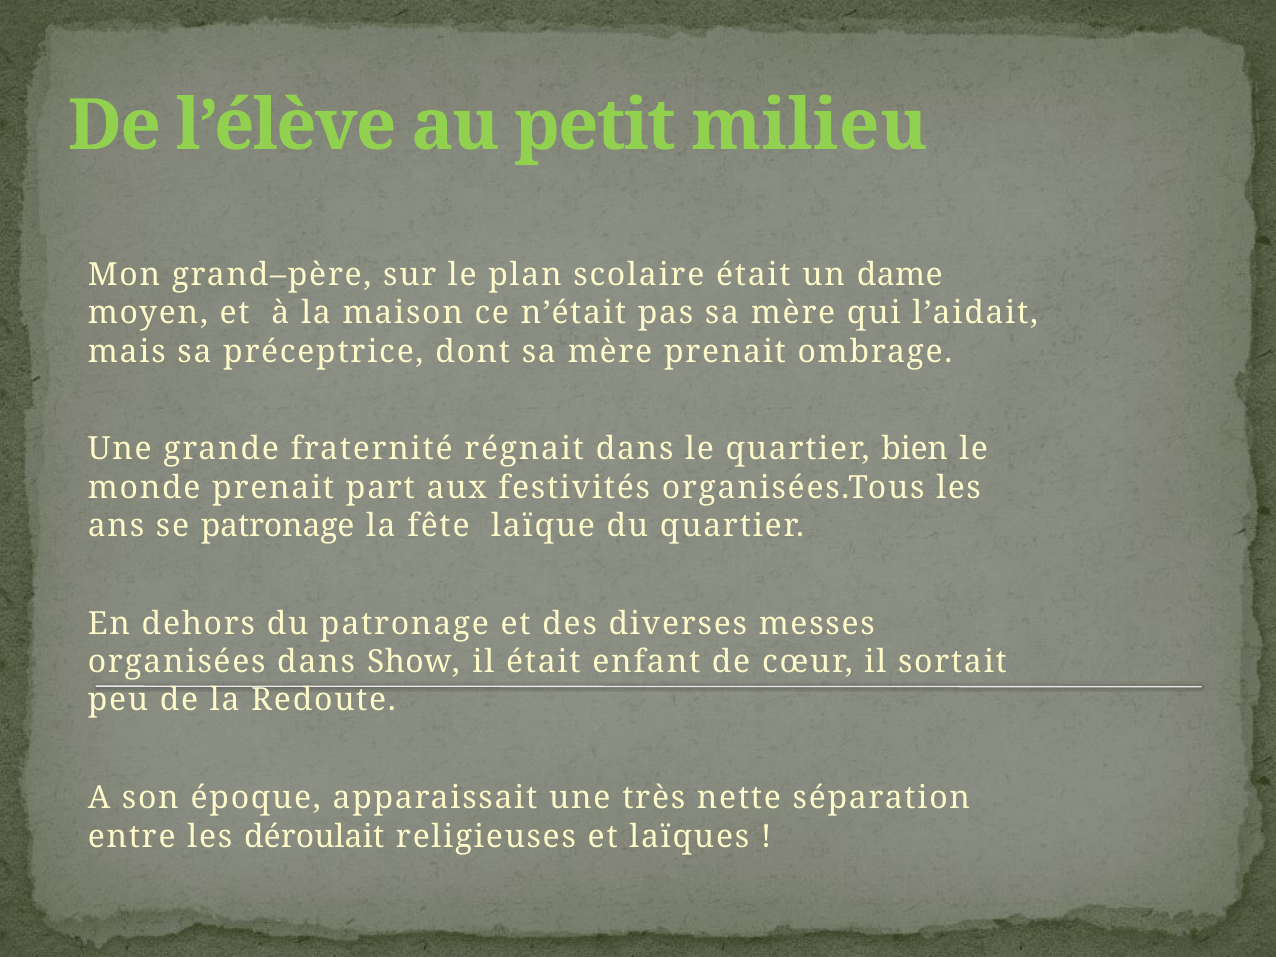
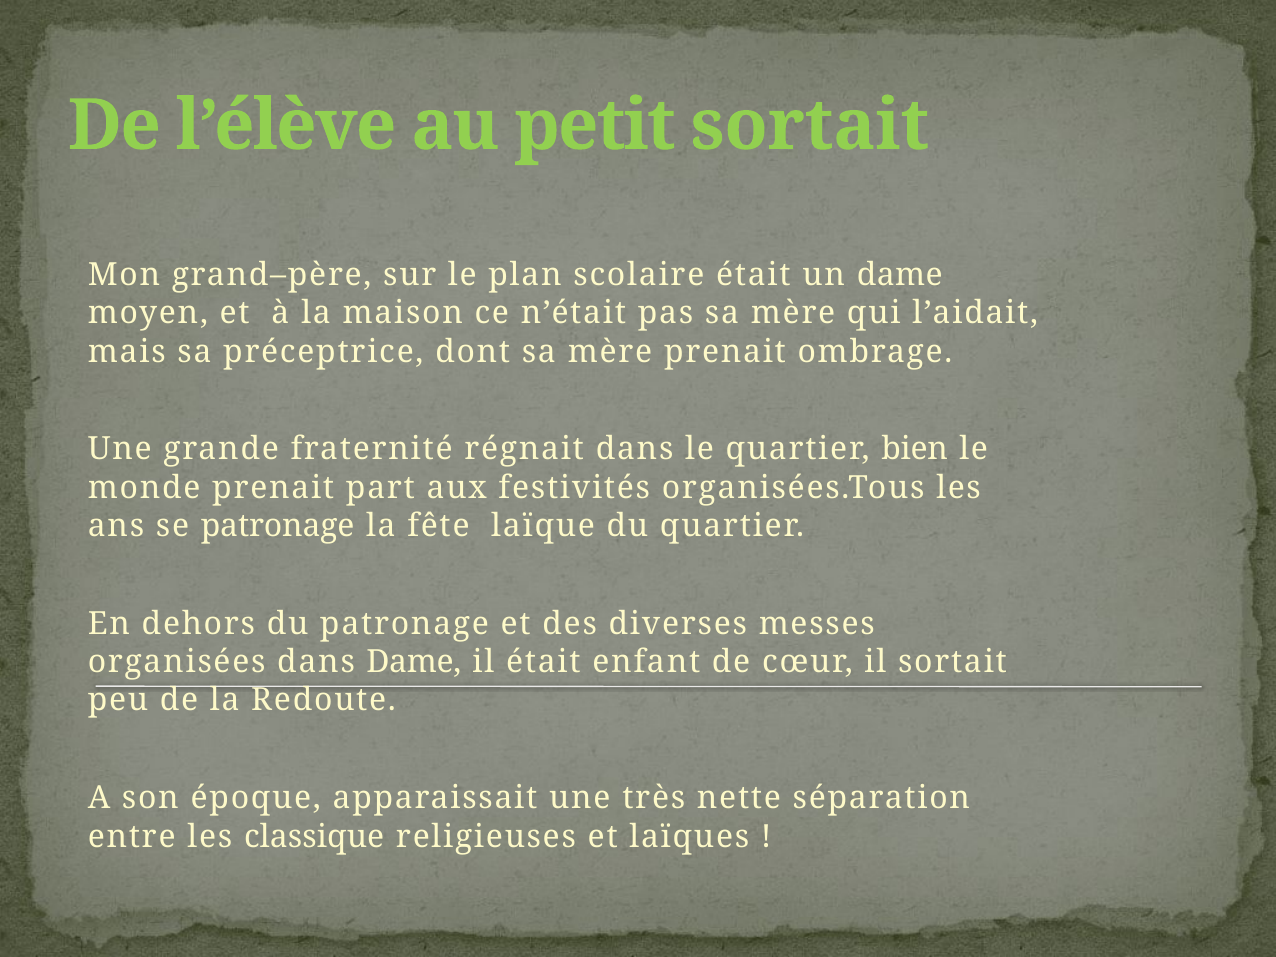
petit milieu: milieu -> sortait (810, 126)
dans Show: Show -> Dame (414, 662)
déroulait: déroulait -> classique (314, 837)
